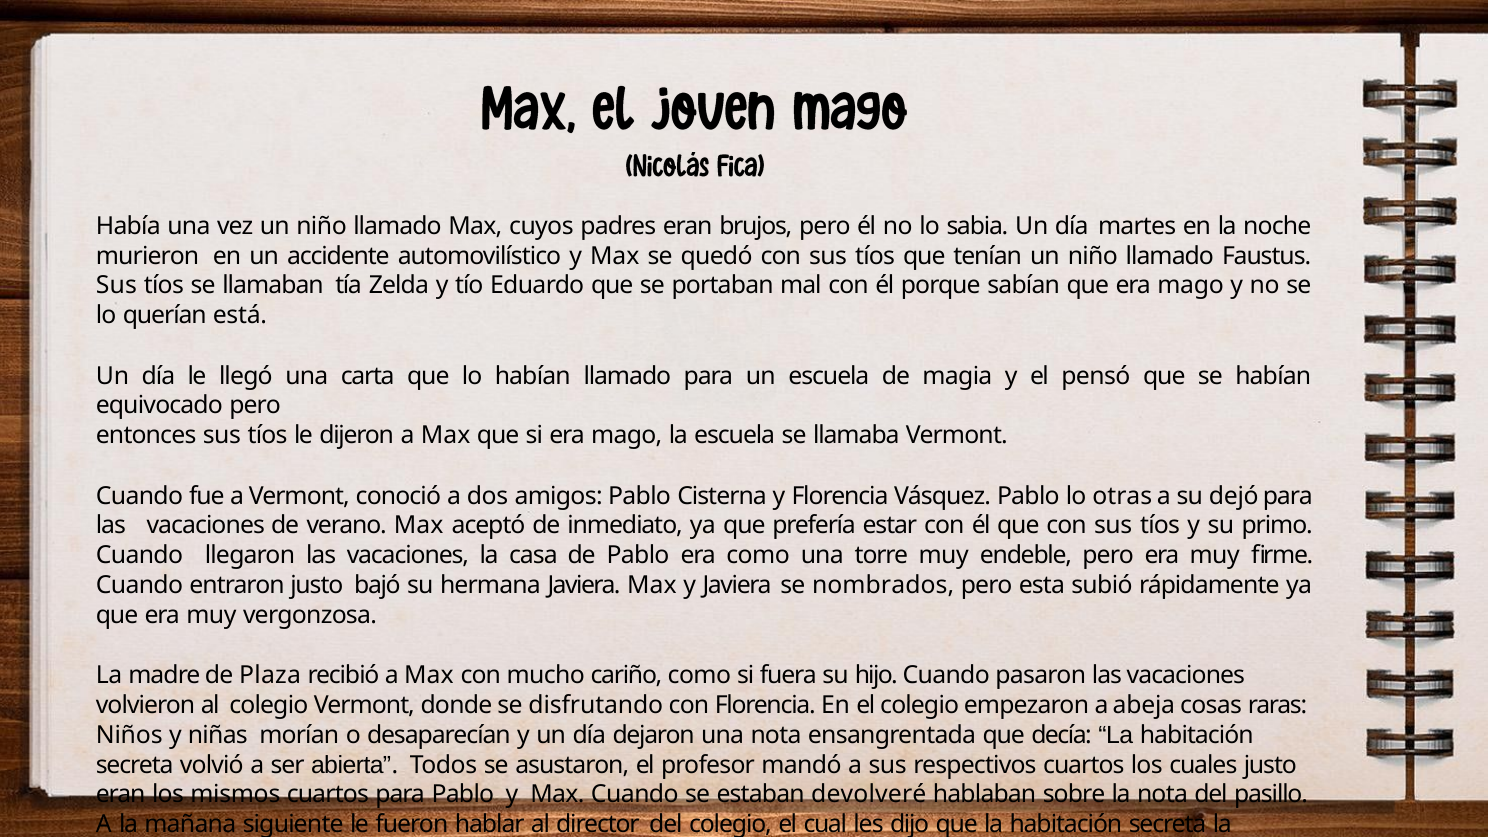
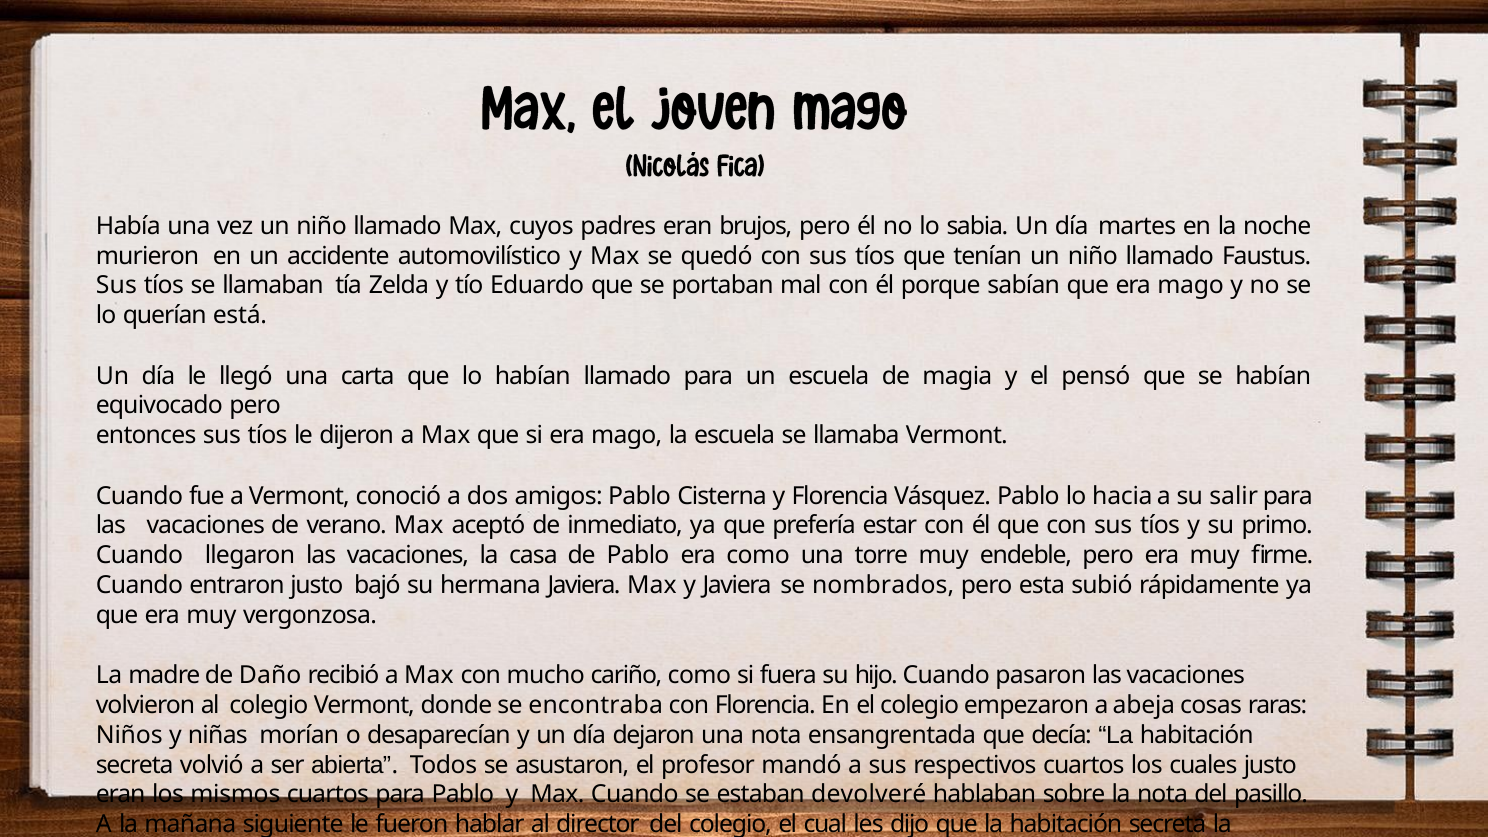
otras: otras -> hacia (1122, 496)
dejó: dejó -> salir (1234, 496)
Plaza: Plaza -> Daño (270, 676)
disfrutando: disfrutando -> encontraba (596, 705)
